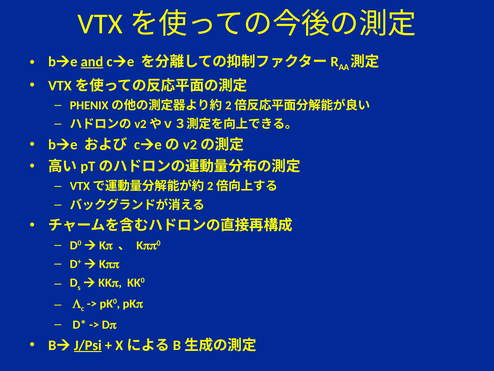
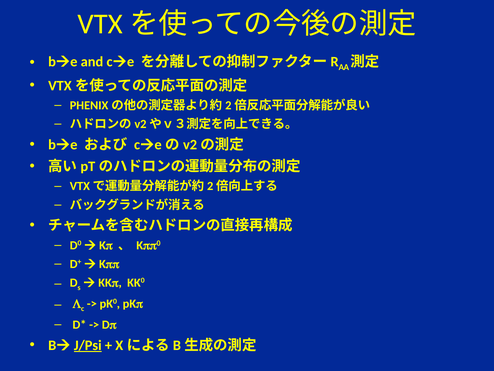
and underline: present -> none (92, 62)
